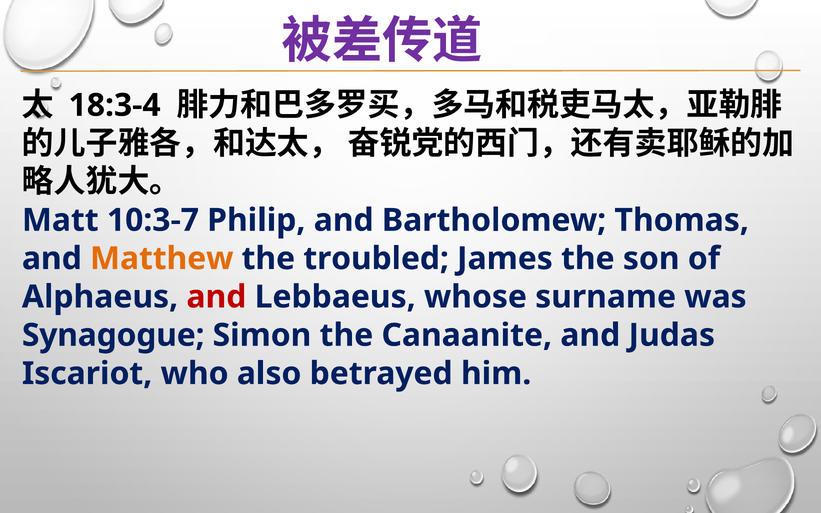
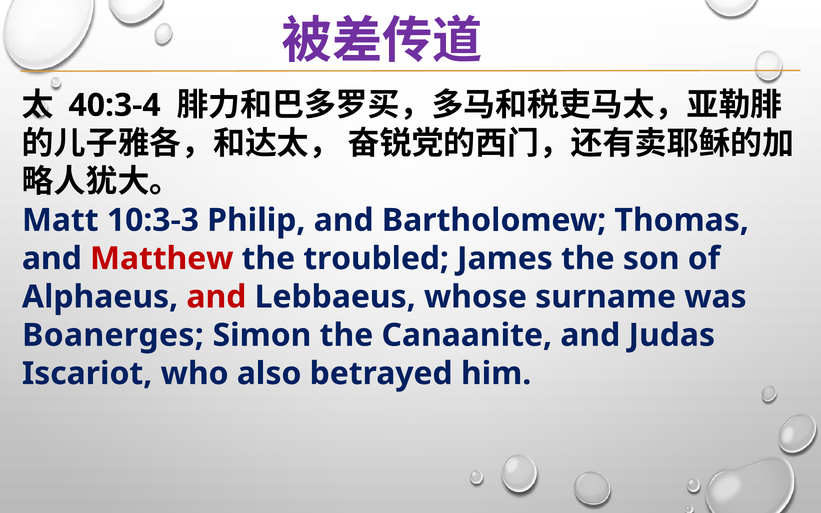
18:3-4: 18:3-4 -> 40:3-4 (115, 105)
10:3-7: 10:3-7 -> 10:3-3 (153, 220)
Matthew colour: orange -> red (162, 259)
Synagogue: Synagogue -> Boanerges (113, 335)
